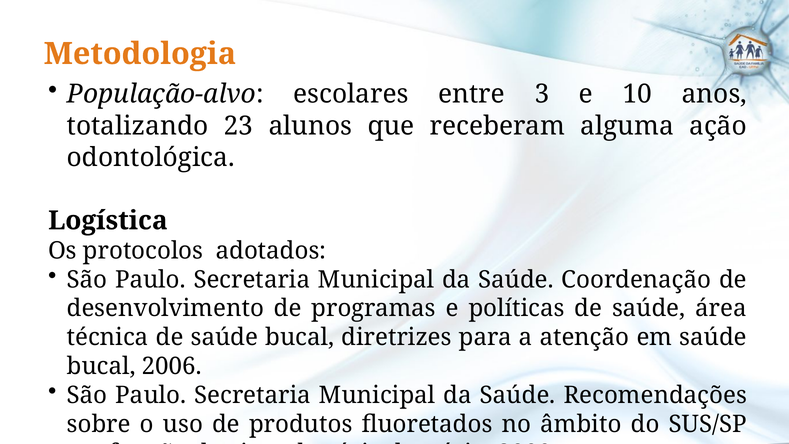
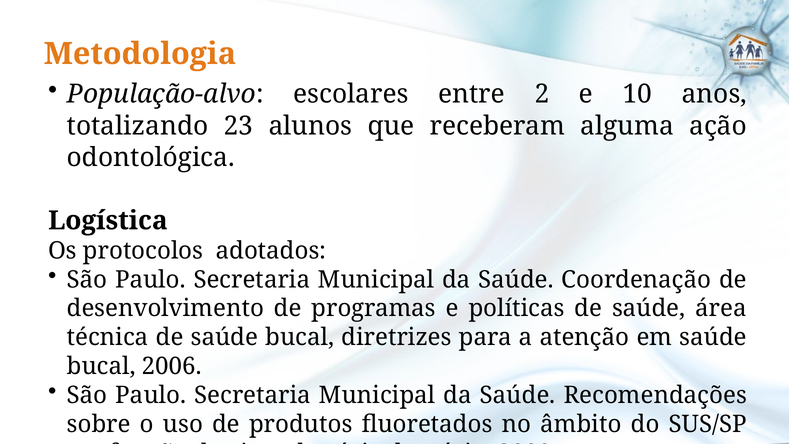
3: 3 -> 2 (542, 94)
